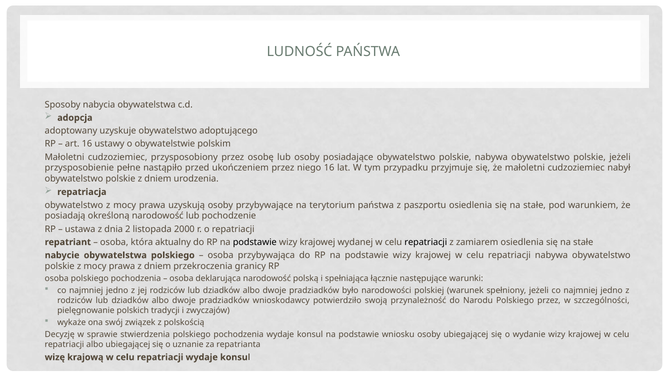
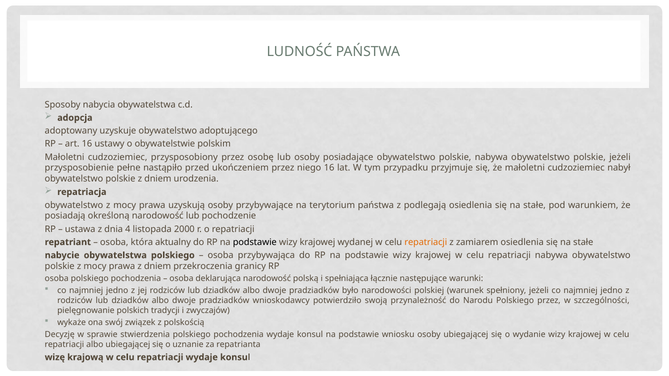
paszportu: paszportu -> podlegają (425, 205)
2: 2 -> 4 (128, 229)
repatriacji colour: black -> orange (426, 242)
